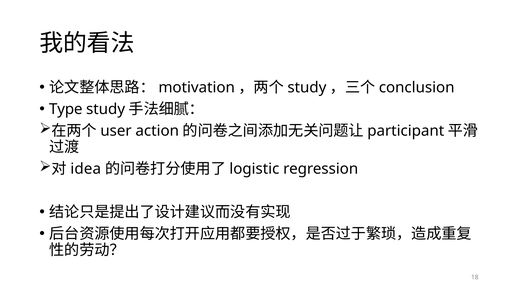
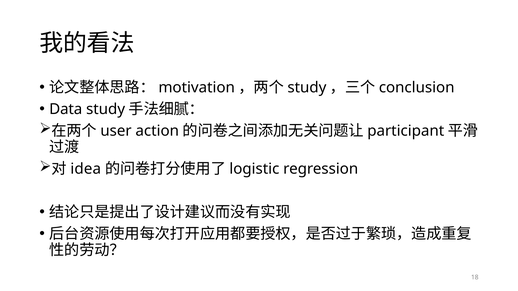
Type: Type -> Data (66, 109)
